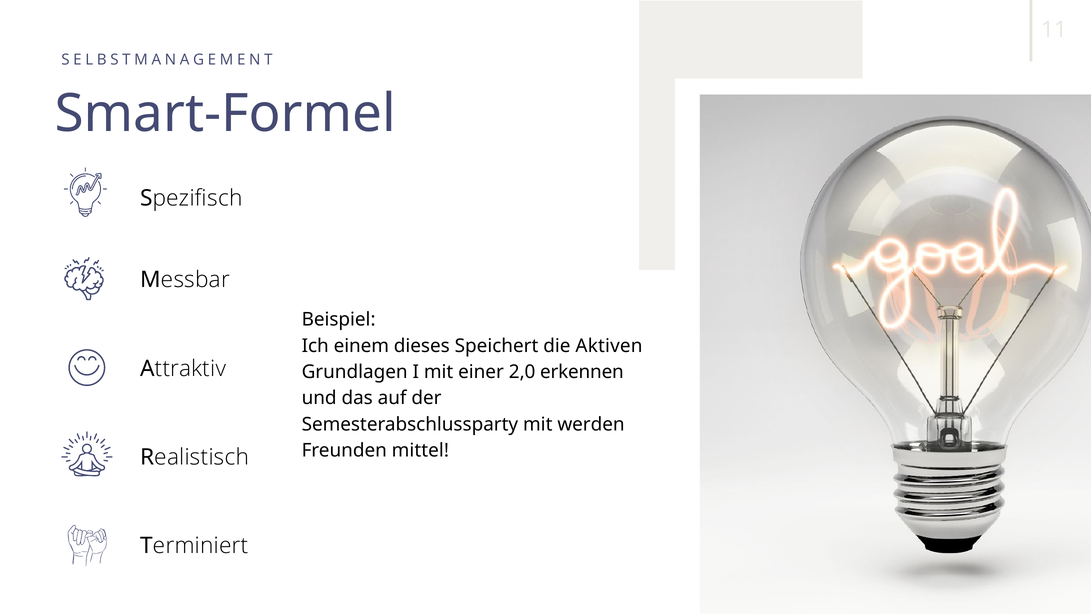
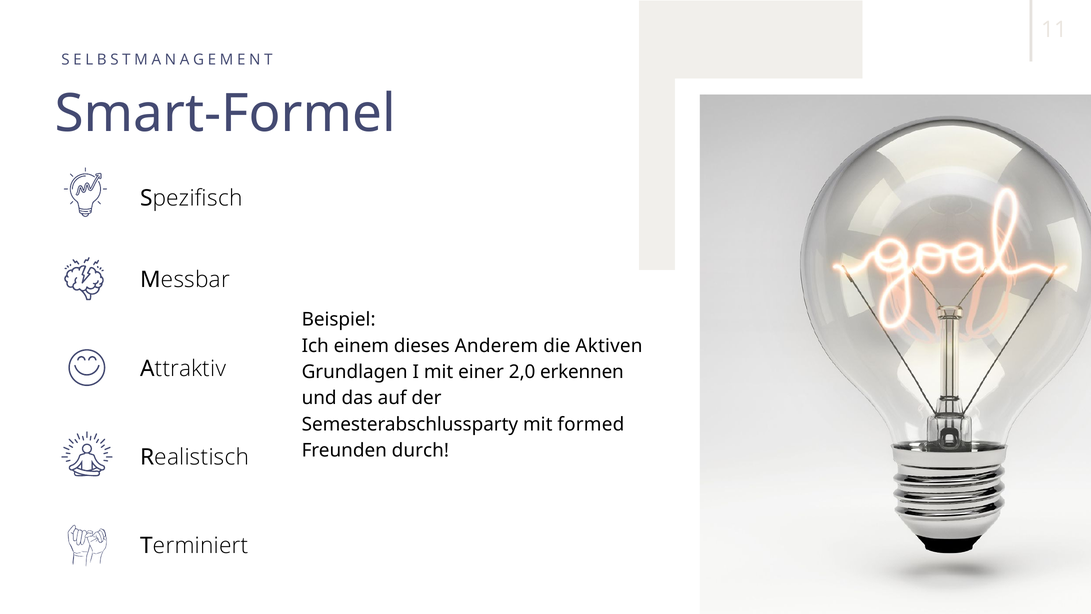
Speichert: Speichert -> Anderem (496, 346)
werden: werden -> formed (591, 424)
mittel: mittel -> durch (420, 450)
